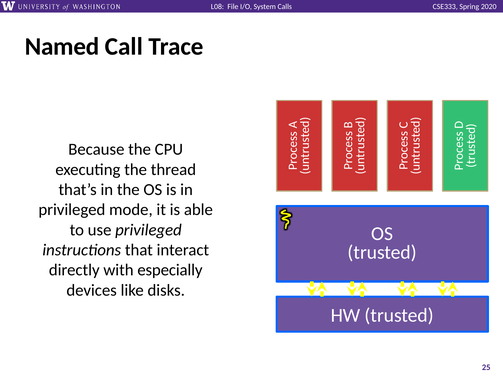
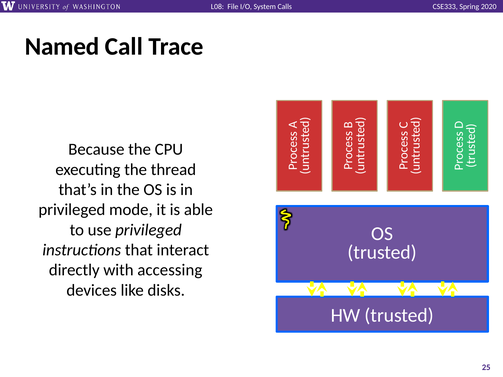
especially: especially -> accessing (170, 270)
